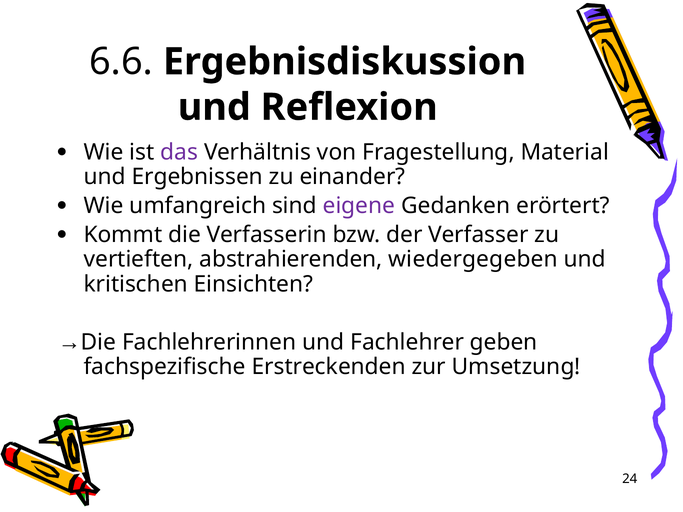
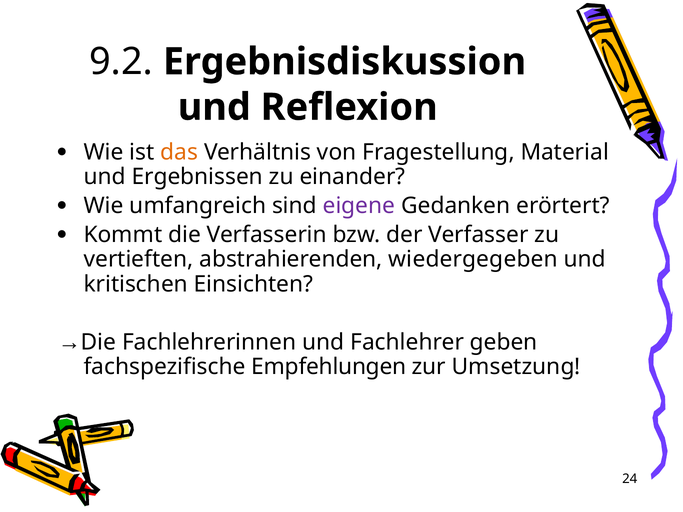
6.6: 6.6 -> 9.2 (121, 62)
das colour: purple -> orange (179, 152)
Erstreckenden: Erstreckenden -> Empfehlungen (329, 367)
